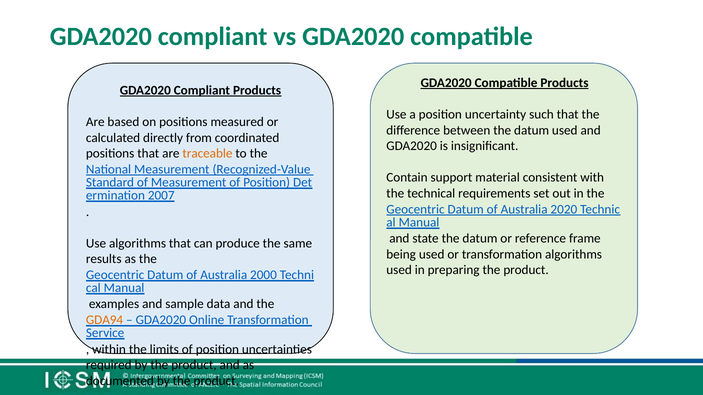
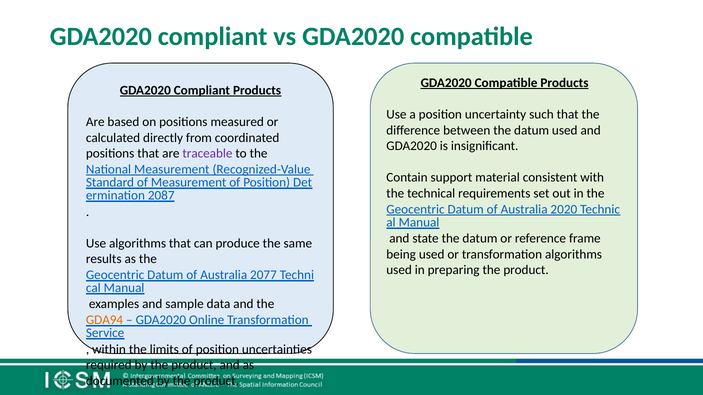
traceable colour: orange -> purple (207, 154)
2007: 2007 -> 2087 (161, 196)
2000: 2000 -> 2077 (263, 275)
